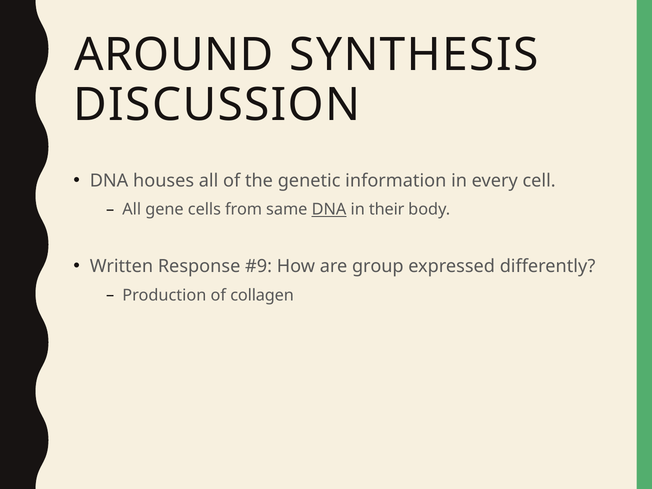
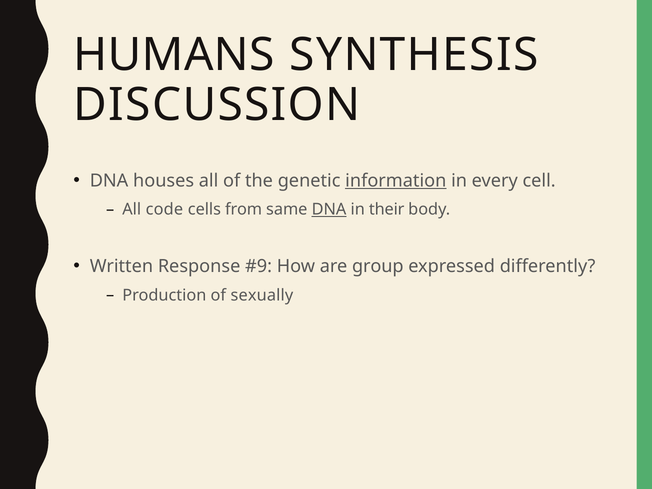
AROUND: AROUND -> HUMANS (174, 55)
information underline: none -> present (396, 181)
gene: gene -> code (164, 209)
collagen: collagen -> sexually (262, 295)
